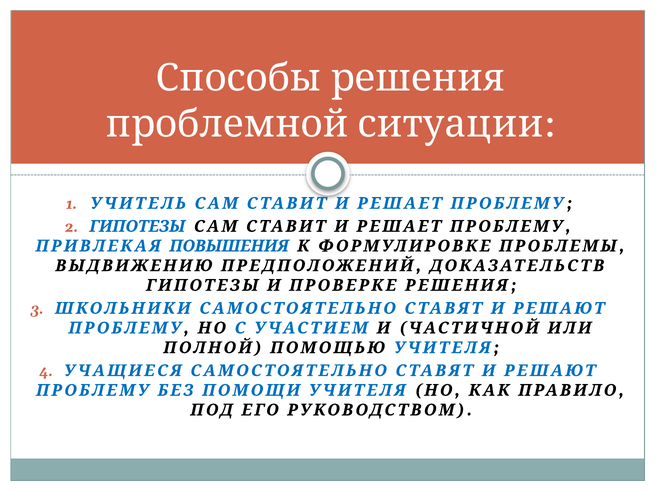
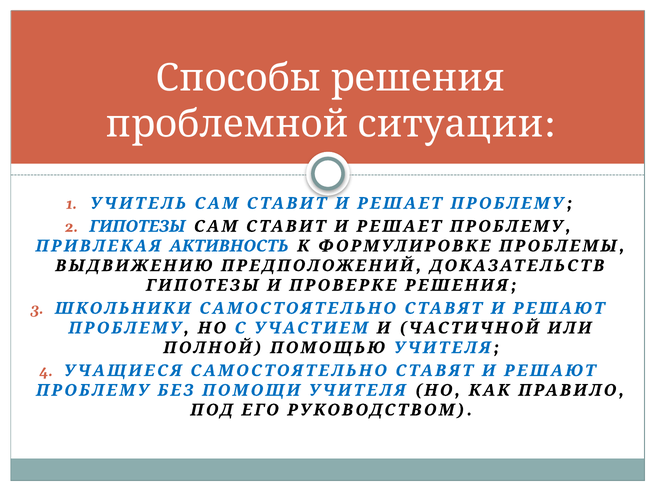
ПОВЫШЕНИЯ: ПОВЫШЕНИЯ -> АКТИВНОСТЬ (229, 246)
